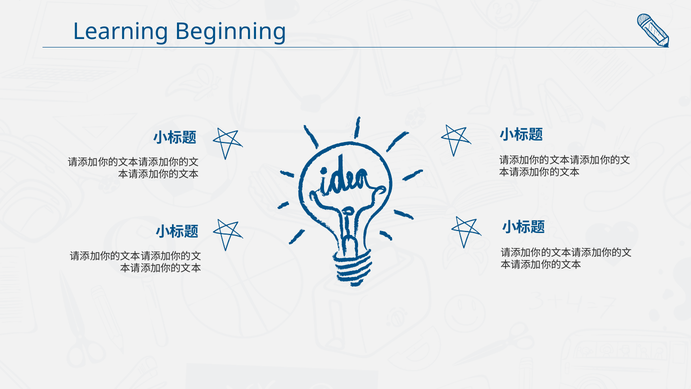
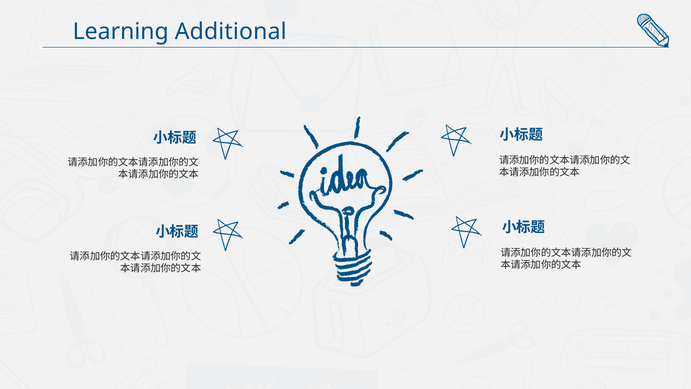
Beginning: Beginning -> Additional (231, 31)
